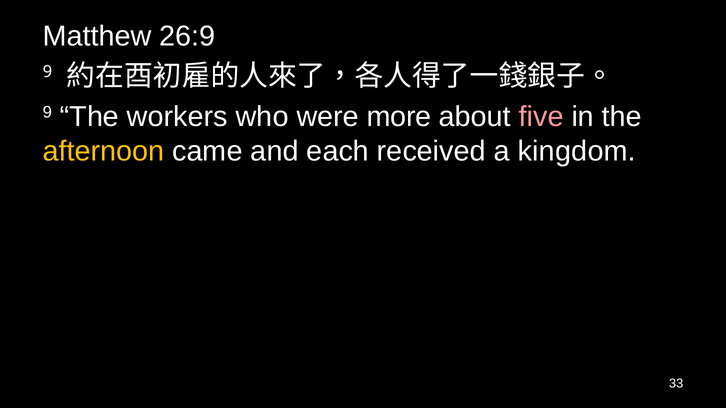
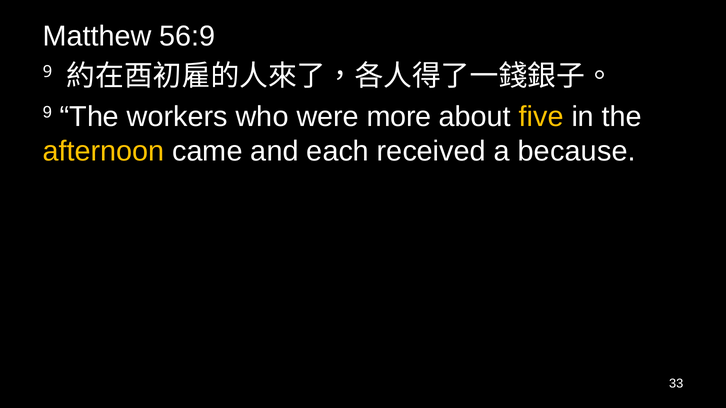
26:9: 26:9 -> 56:9 (187, 36)
five colour: pink -> yellow (541, 117)
kingdom: kingdom -> because (577, 151)
